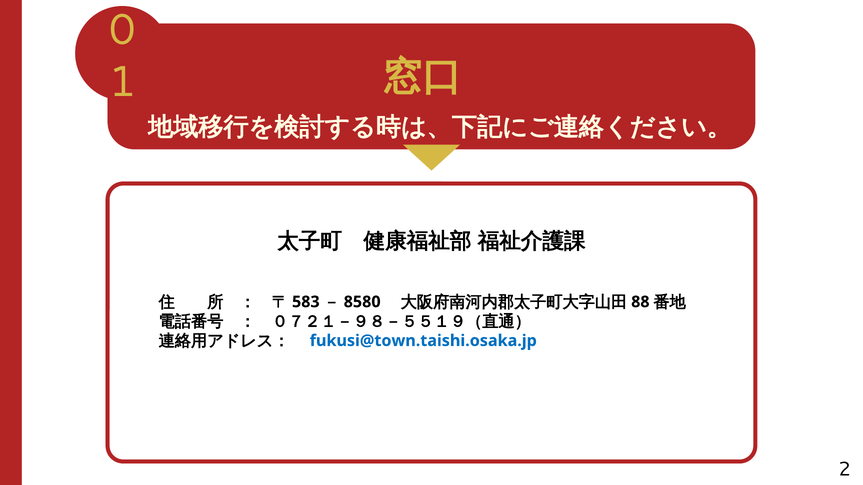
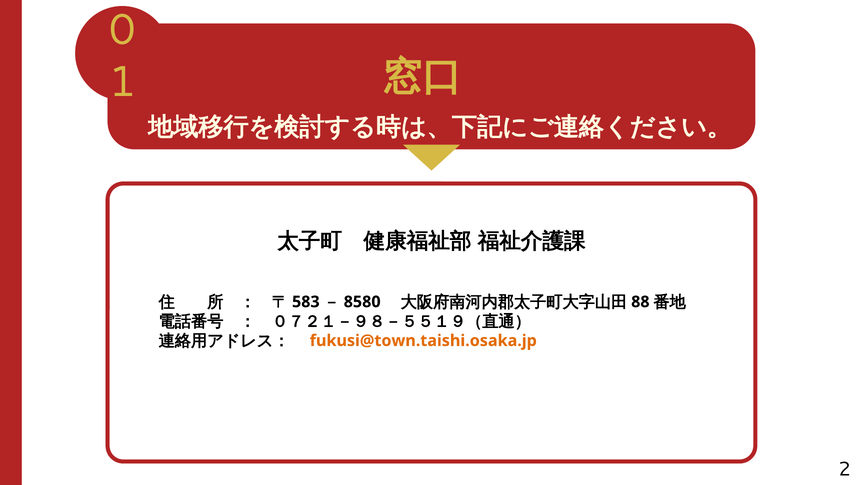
fukusi@town.taishi.osaka.jp colour: blue -> orange (423, 341)
